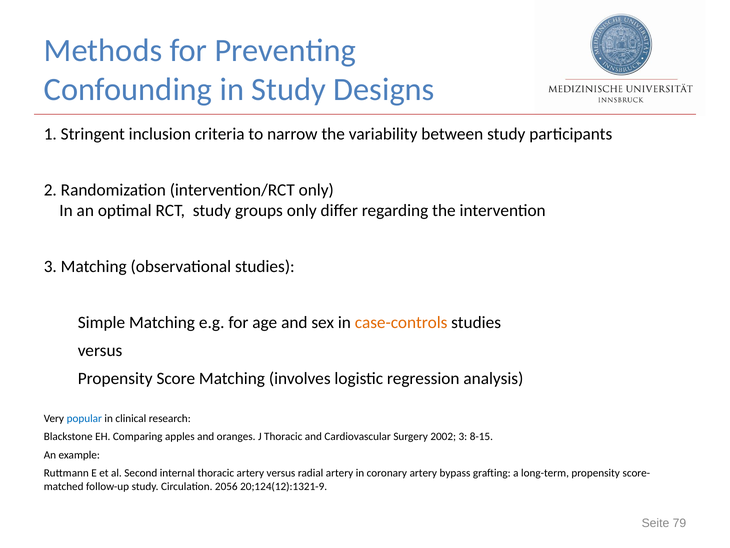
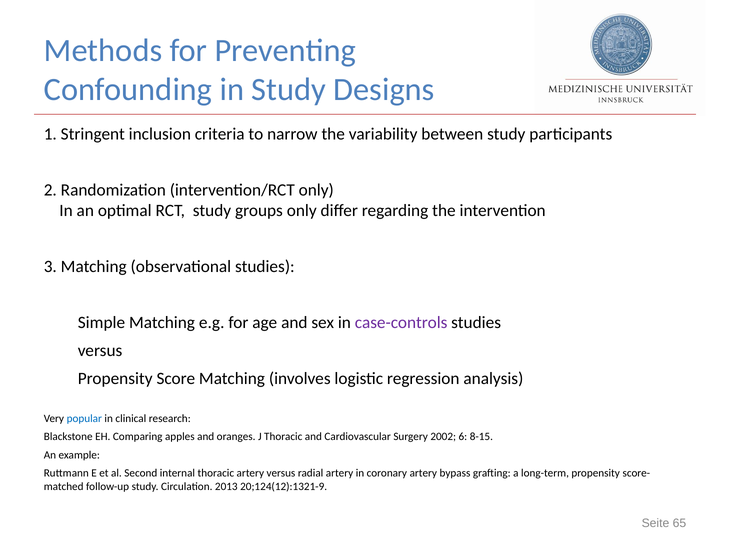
case-controls colour: orange -> purple (401, 322)
2002 3: 3 -> 6 (463, 436)
2056: 2056 -> 2013 (226, 486)
79: 79 -> 65 (679, 523)
